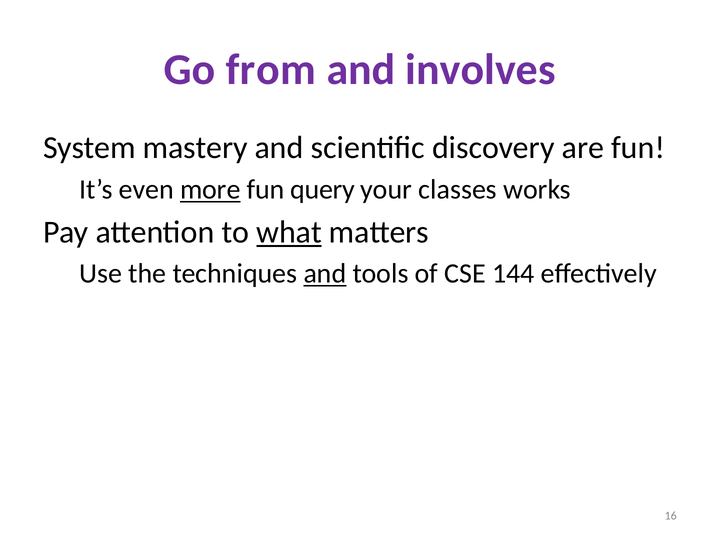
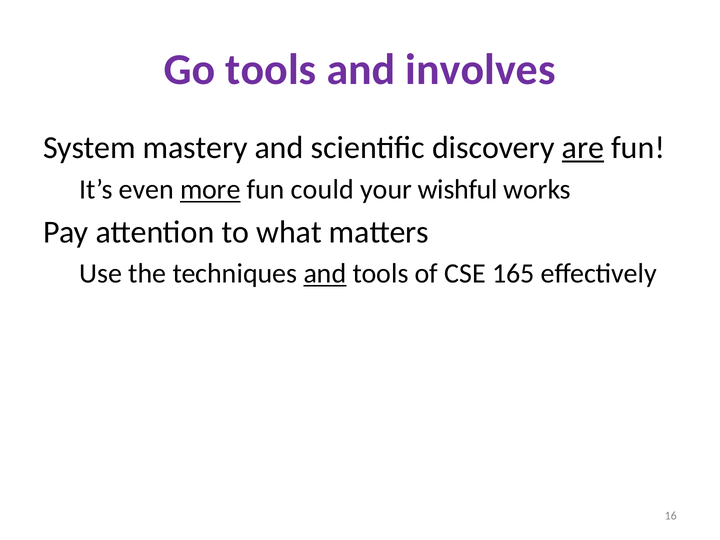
Go from: from -> tools (271, 70)
are underline: none -> present (583, 148)
query: query -> could (322, 190)
classes: classes -> wishful (458, 190)
what underline: present -> none (289, 232)
144: 144 -> 165 (513, 274)
